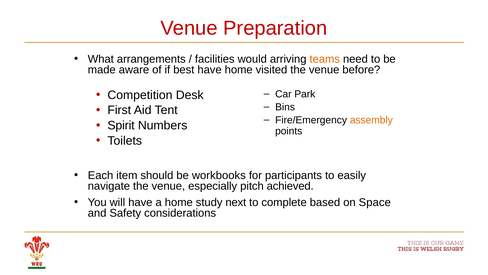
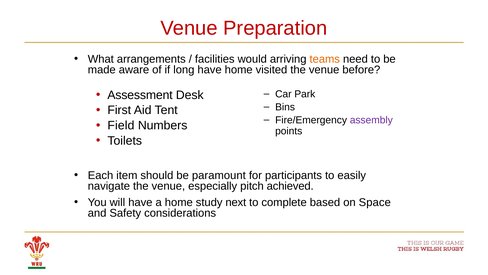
best: best -> long (184, 70)
Competition: Competition -> Assessment (140, 95)
assembly colour: orange -> purple (371, 120)
Spirit: Spirit -> Field (121, 125)
workbooks: workbooks -> paramount (219, 175)
